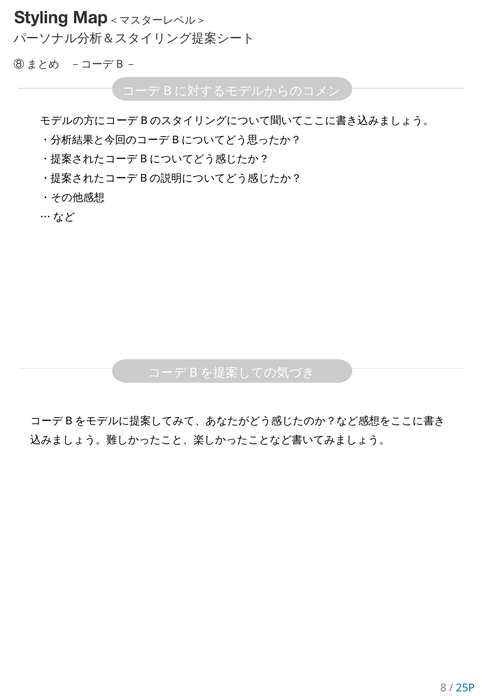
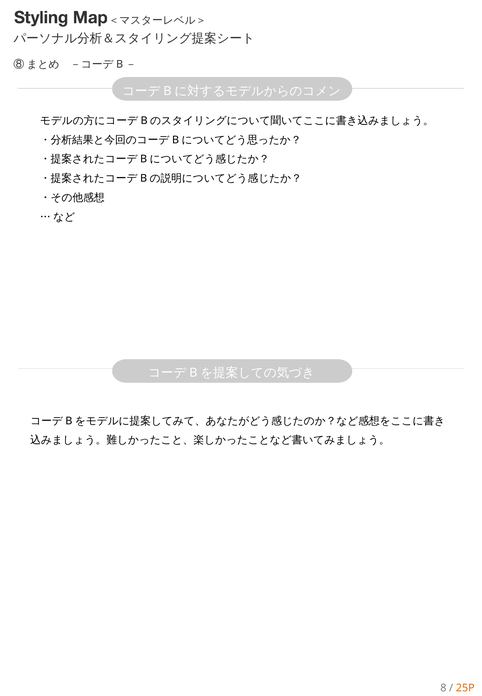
25P colour: blue -> orange (465, 688)
